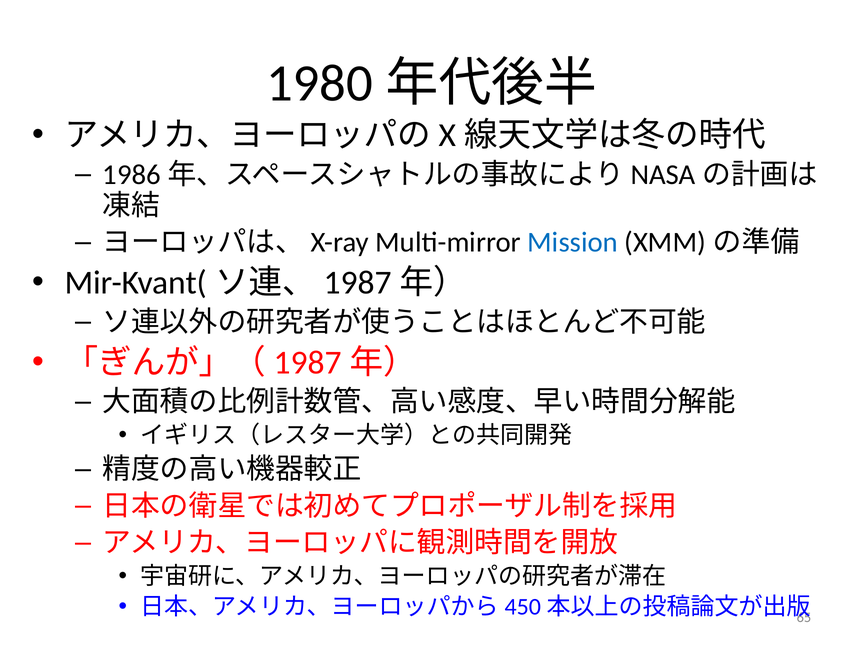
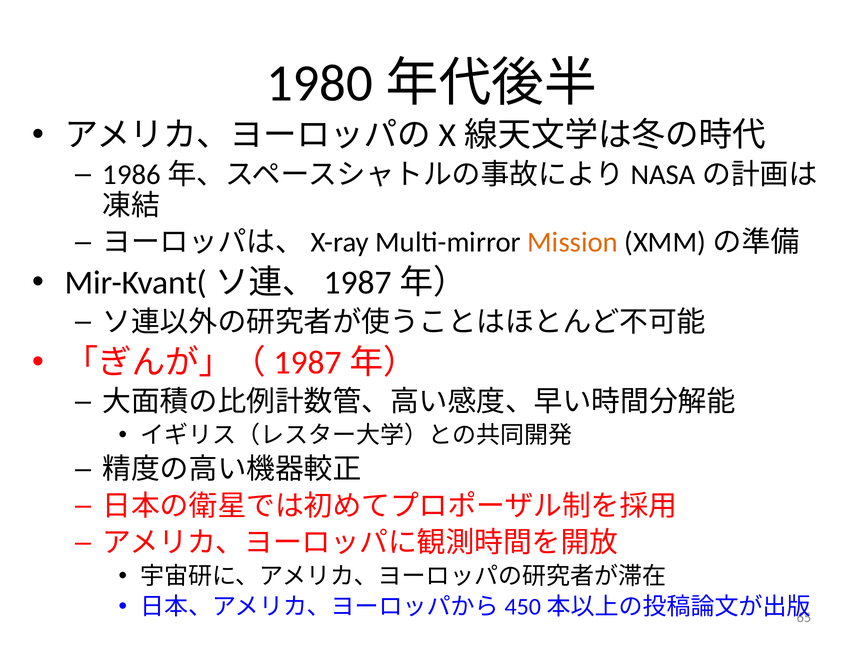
Mission colour: blue -> orange (573, 243)
